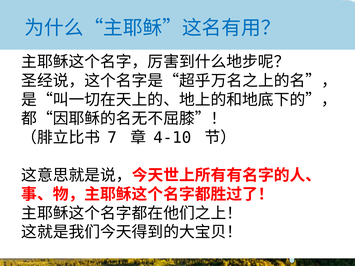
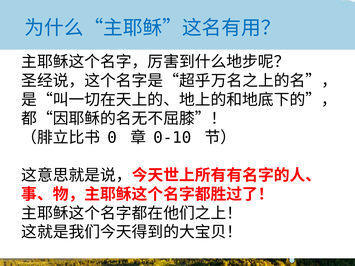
7: 7 -> 0 (112, 138)
4-10: 4-10 -> 0-10 (172, 138)
